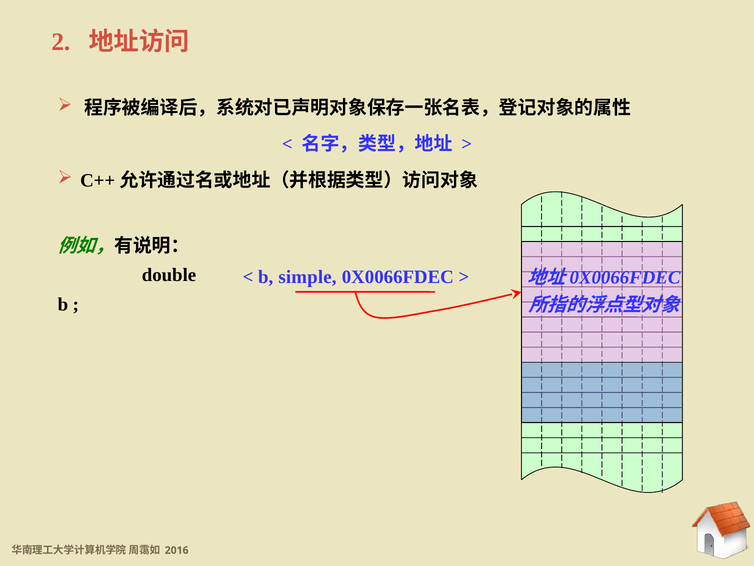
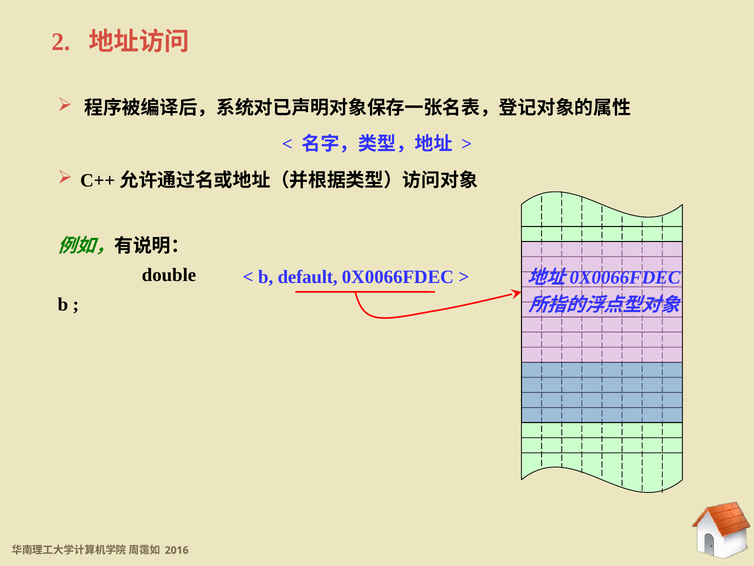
simple: simple -> default (308, 277)
